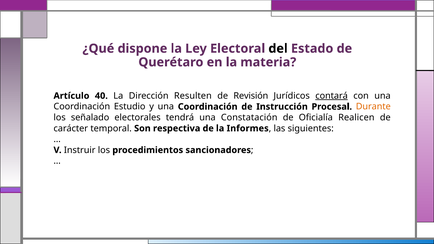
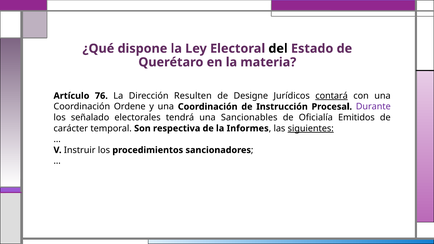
40: 40 -> 76 (101, 96)
Revisión: Revisión -> Designe (251, 96)
Estudio: Estudio -> Ordene (130, 107)
Durante colour: orange -> purple (373, 107)
Constatación: Constatación -> Sancionables (249, 118)
Realicen: Realicen -> Emitidos (356, 118)
siguientes underline: none -> present (311, 128)
